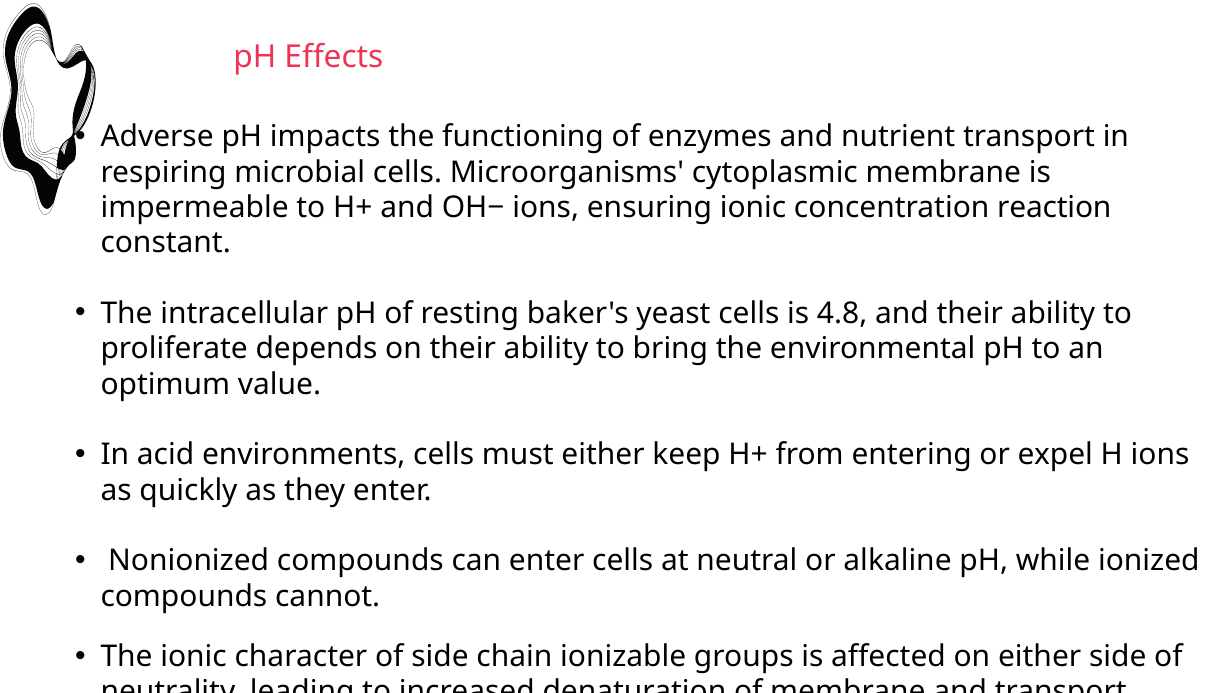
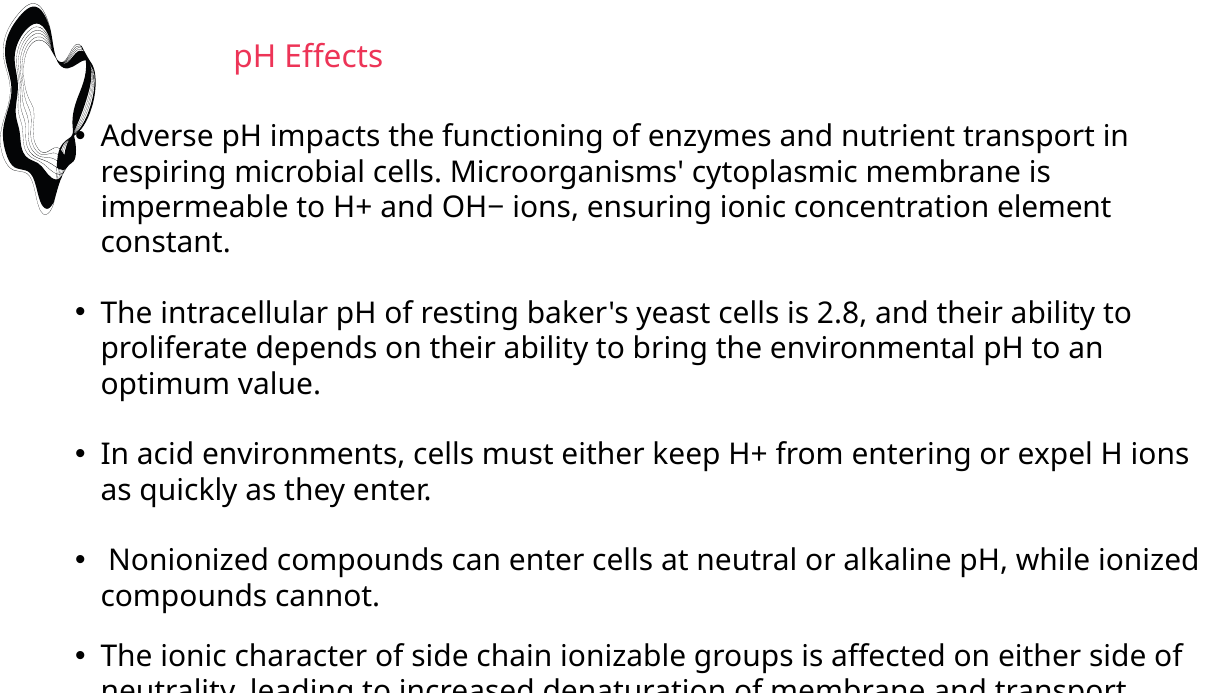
reaction: reaction -> element (1054, 208)
4.8: 4.8 -> 2.8 (842, 314)
